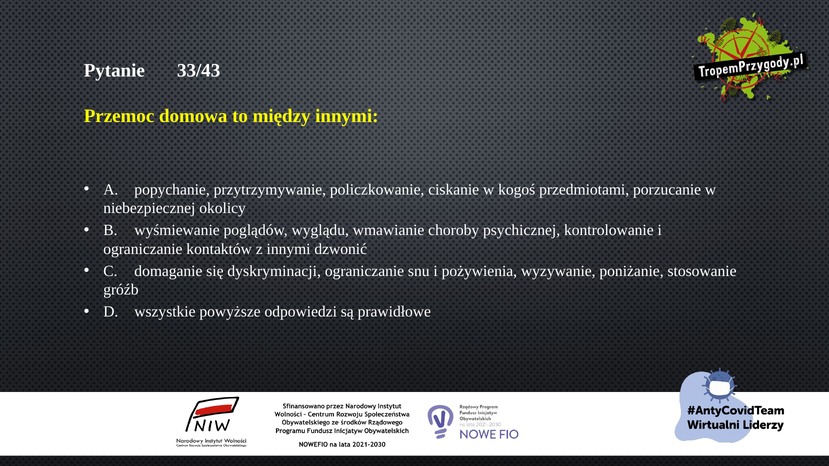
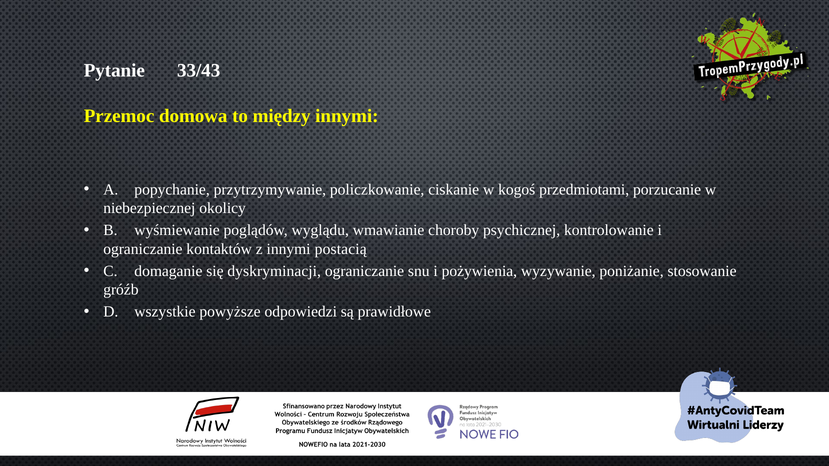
dzwonić: dzwonić -> postacią (341, 249)
